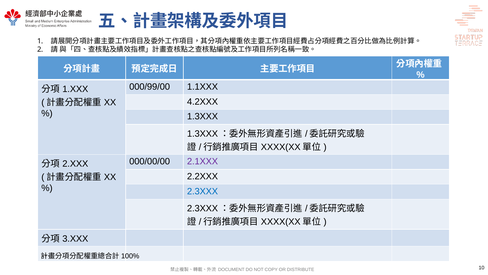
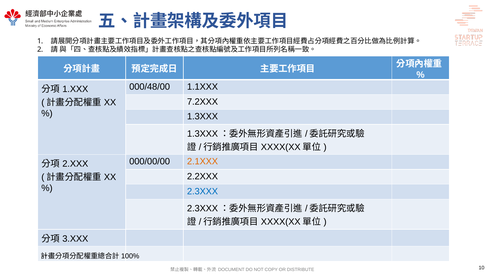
000/99/00: 000/99/00 -> 000/48/00 (150, 87)
4.2XXX: 4.2XXX -> 7.2XXX (203, 101)
2.1XXX colour: purple -> orange (203, 161)
